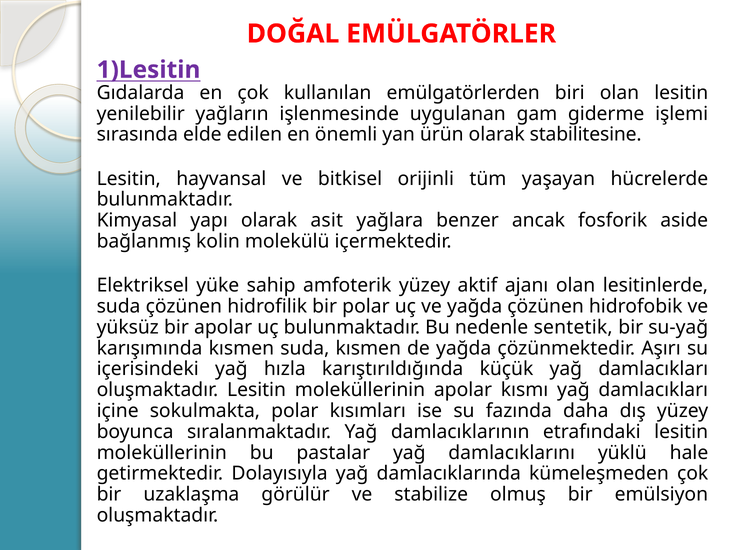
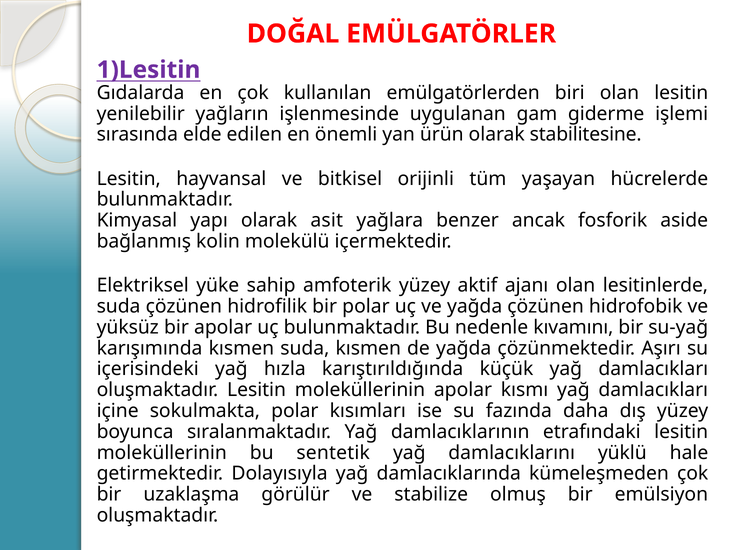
sentetik: sentetik -> kıvamını (573, 327)
pastalar: pastalar -> sentetik (333, 452)
